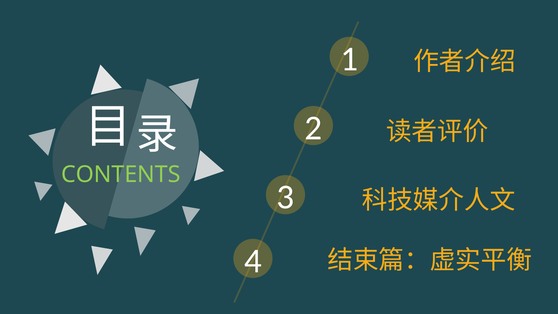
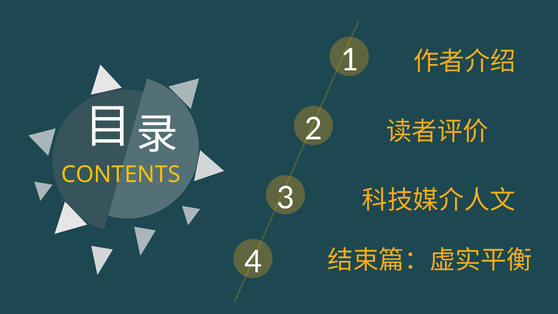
CONTENTS colour: light green -> yellow (121, 174)
